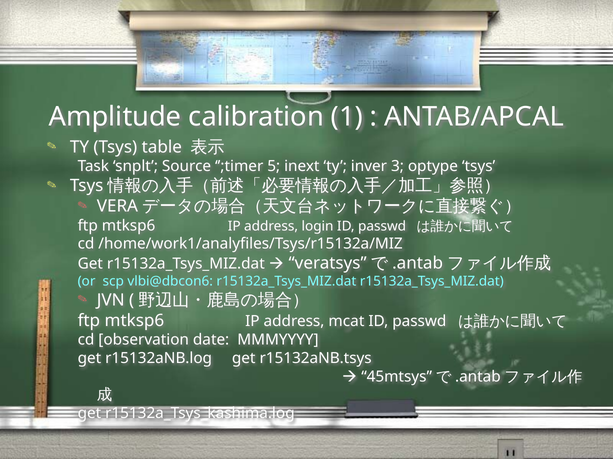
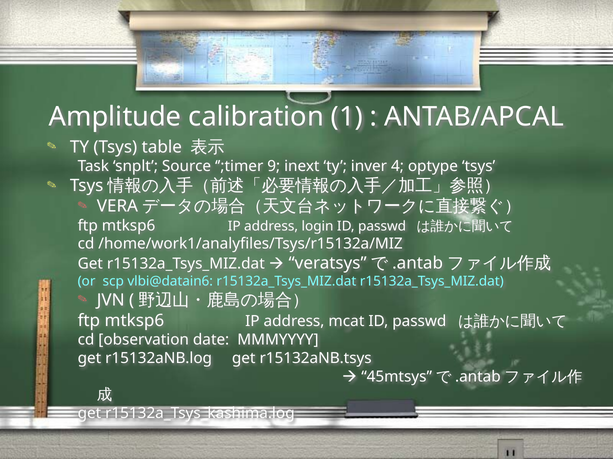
5: 5 -> 9 (274, 167)
3: 3 -> 4 (397, 167)
vlbi@dbcon6: vlbi@dbcon6 -> vlbi@datain6 (170, 282)
